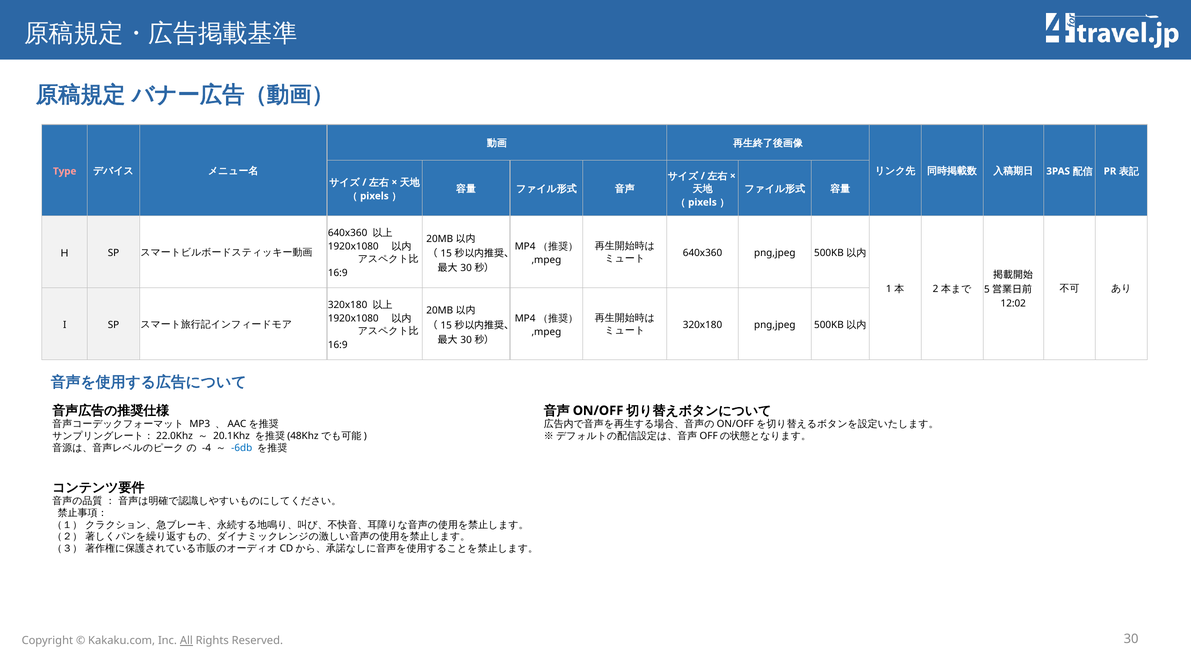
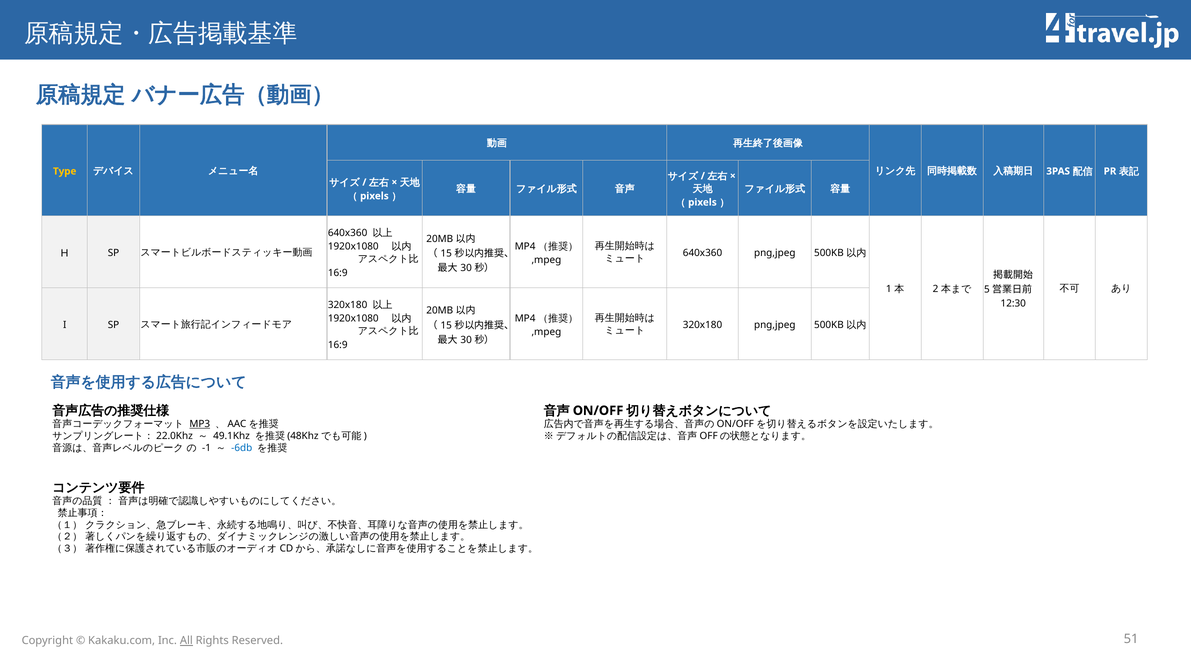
Type colour: pink -> yellow (65, 171)
12:02: 12:02 -> 12:30 (1013, 303)
MP3 underline: none -> present (200, 424)
20.1Khz: 20.1Khz -> 49.1Khz (232, 436)
-4: -4 -> -1 (207, 448)
Reserved 30: 30 -> 51 (1131, 639)
